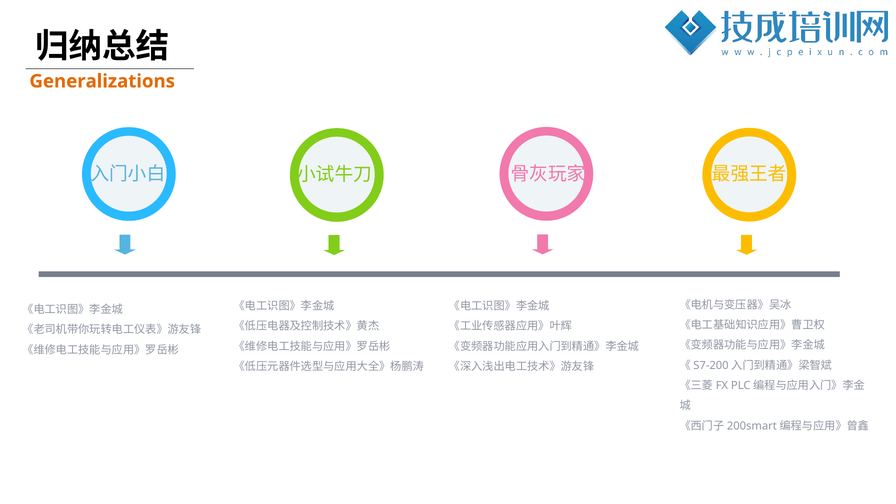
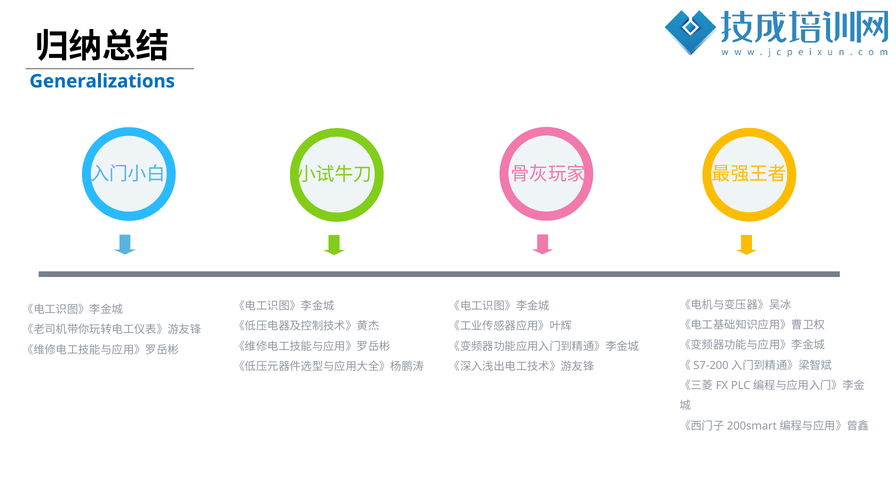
Generalizations colour: orange -> blue (102, 81)
